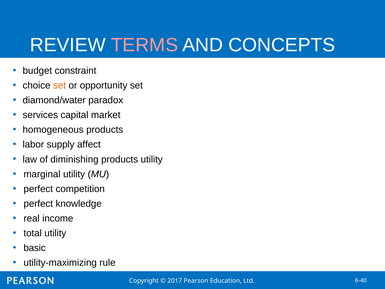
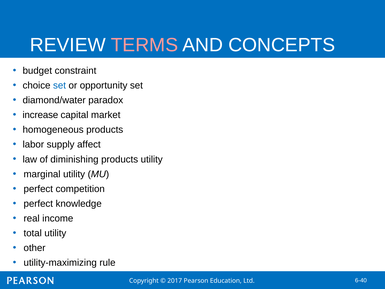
set colour: orange -> blue (60, 85)
services: services -> increase (40, 115)
basic: basic -> other (35, 248)
